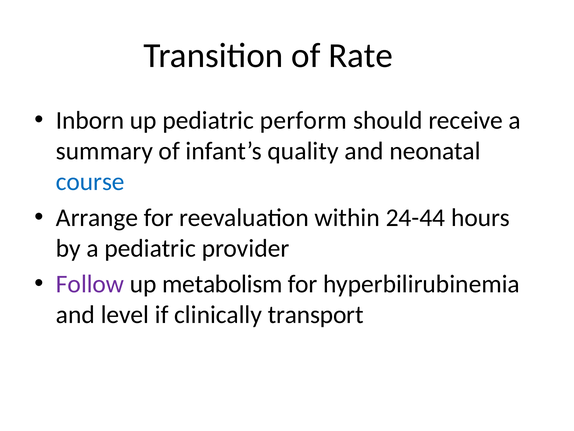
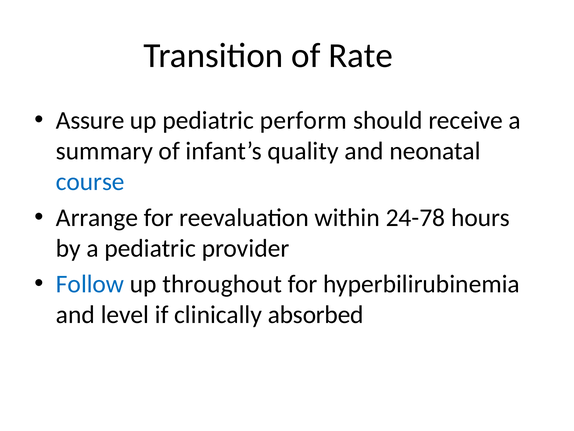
Inborn: Inborn -> Assure (90, 120)
24-44: 24-44 -> 24-78 (415, 217)
Follow colour: purple -> blue (90, 284)
metabolism: metabolism -> throughout (222, 284)
transport: transport -> absorbed (316, 314)
